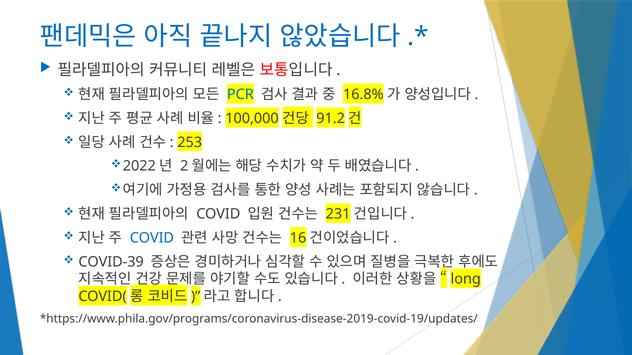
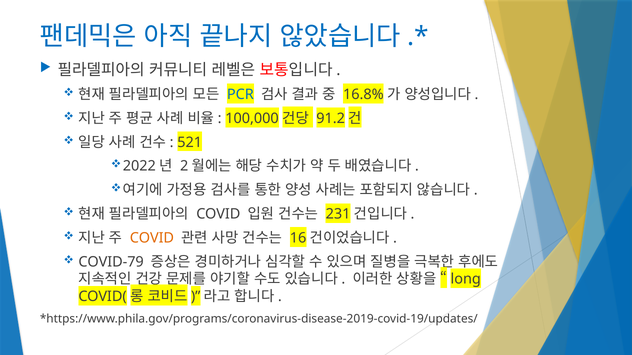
253: 253 -> 521 (190, 142)
COVID colour: blue -> orange (152, 238)
COVID-39: COVID-39 -> COVID-79 (111, 262)
